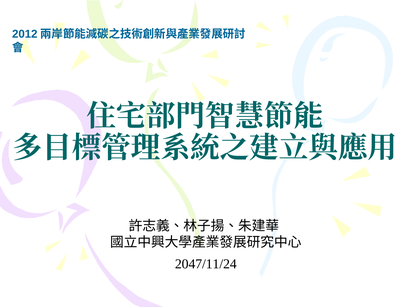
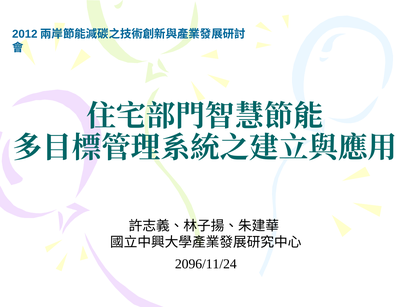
2047/11/24: 2047/11/24 -> 2096/11/24 (206, 265)
